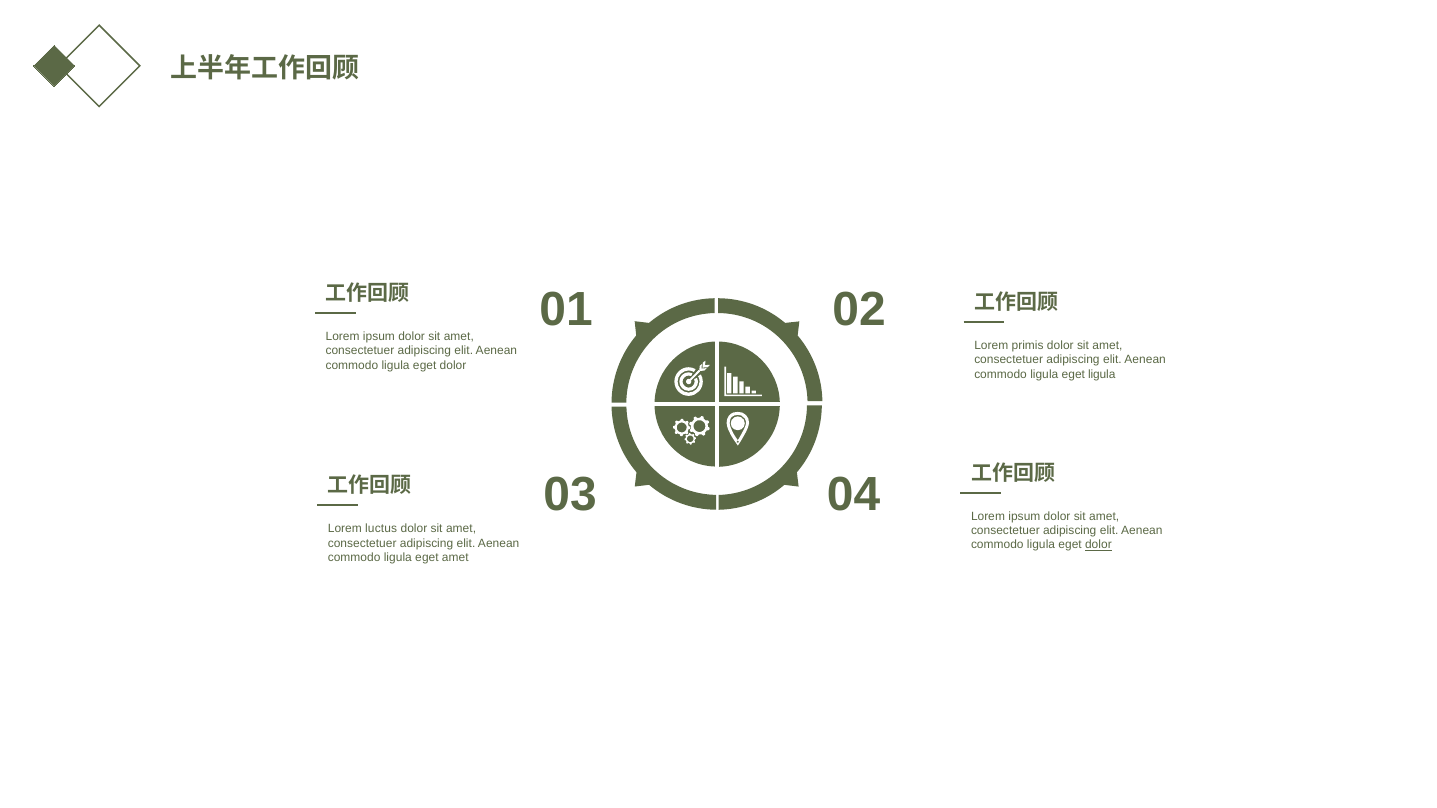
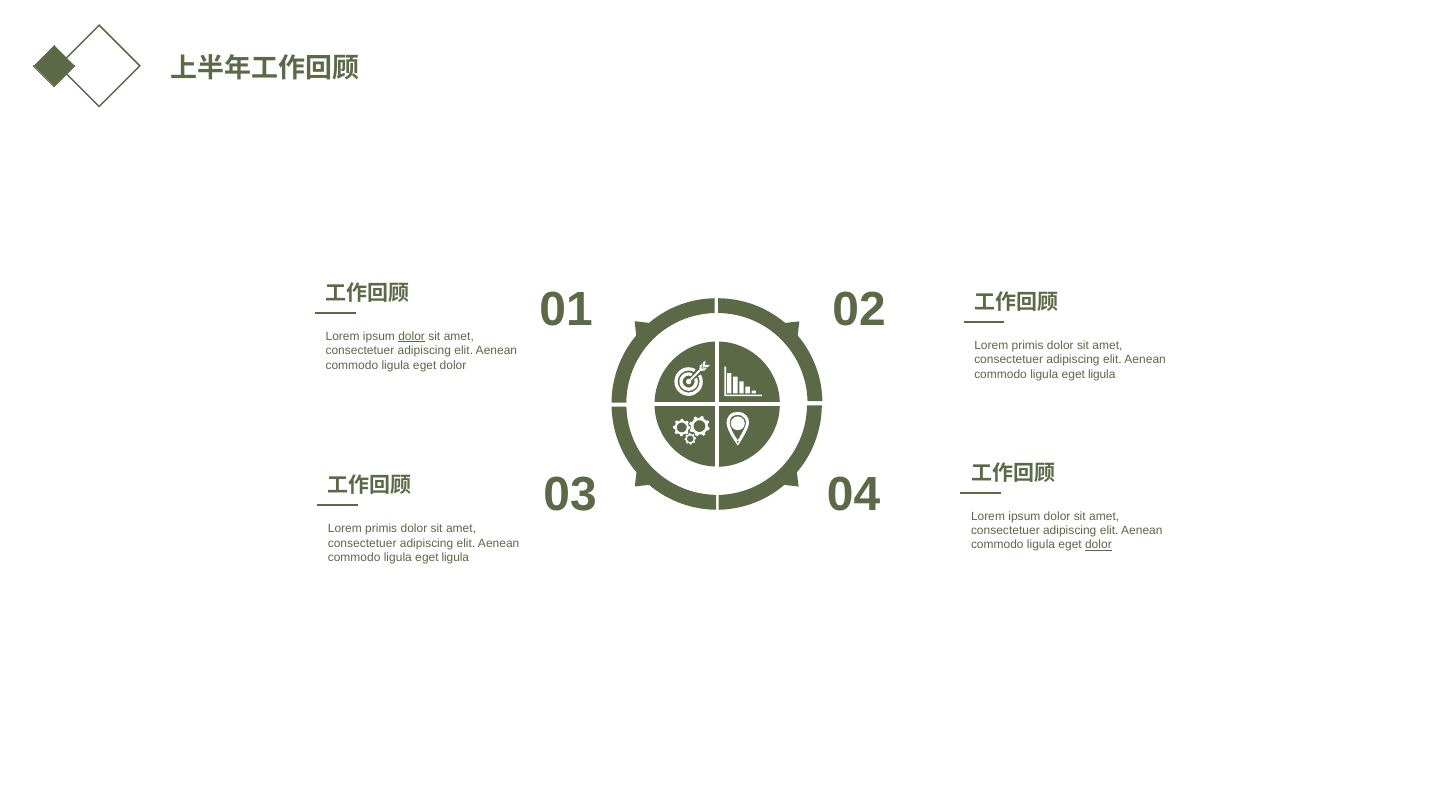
dolor underline: none -> present (412, 337)
luctus: luctus -> primis (381, 529)
amet: amet -> ligula (455, 558)
